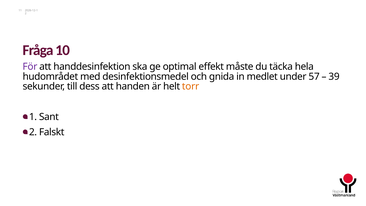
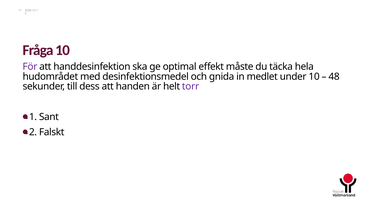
under 57: 57 -> 10 (314, 77)
39: 39 -> 48 (334, 77)
torr colour: orange -> purple (191, 86)
